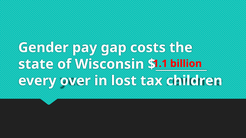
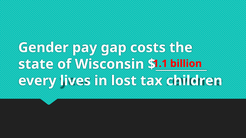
over: over -> lives (75, 81)
